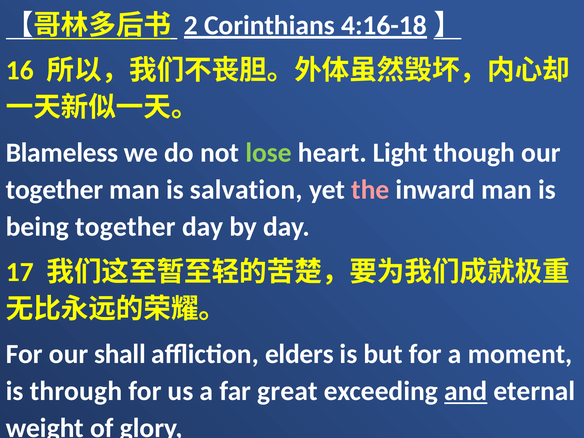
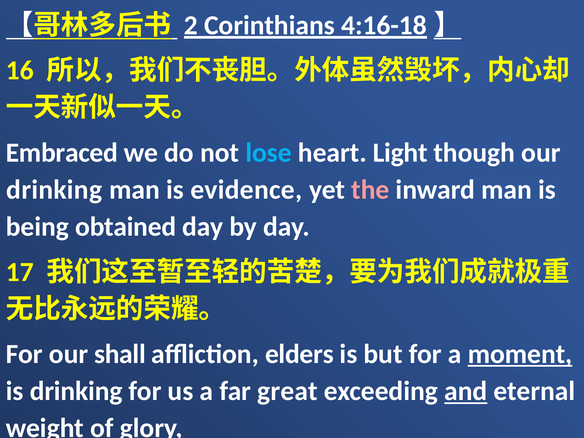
Blameless: Blameless -> Embraced (62, 153)
lose colour: light green -> light blue (269, 153)
together: together -> drinking (54, 190)
salvation: salvation -> evidence (246, 190)
being together: together -> obtained (126, 227)
moment underline: none -> present (520, 354)
is through: through -> drinking (76, 391)
